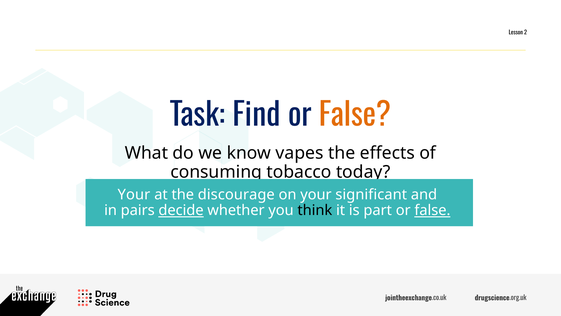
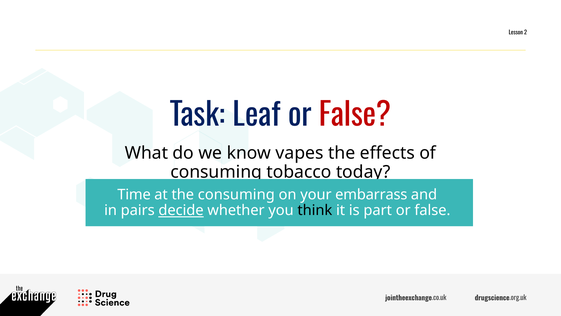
Find: Find -> Leaf (257, 115)
False colour: orange -> red (355, 115)
Your: Your -> Time (134, 194)
the discourage: discourage -> consuming (236, 194)
significant: significant -> embarrass (371, 194)
false underline: present -> none (432, 210)
